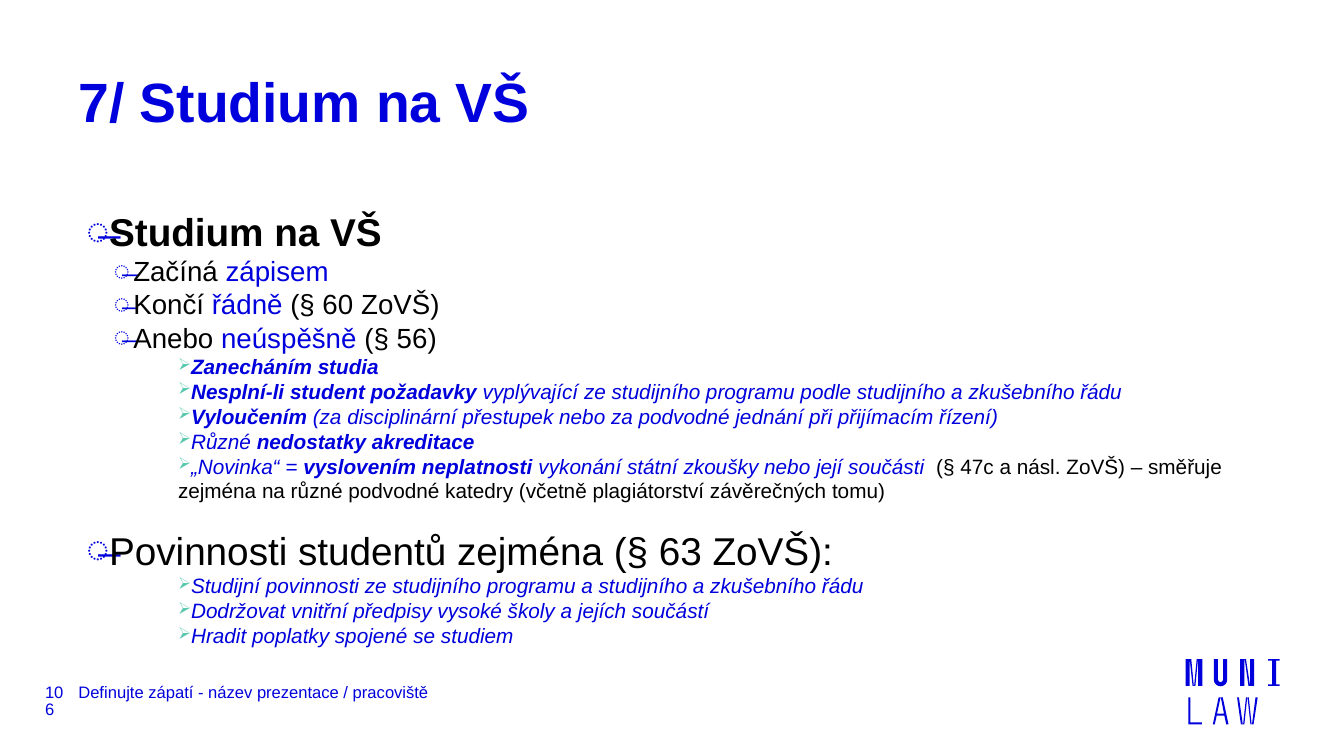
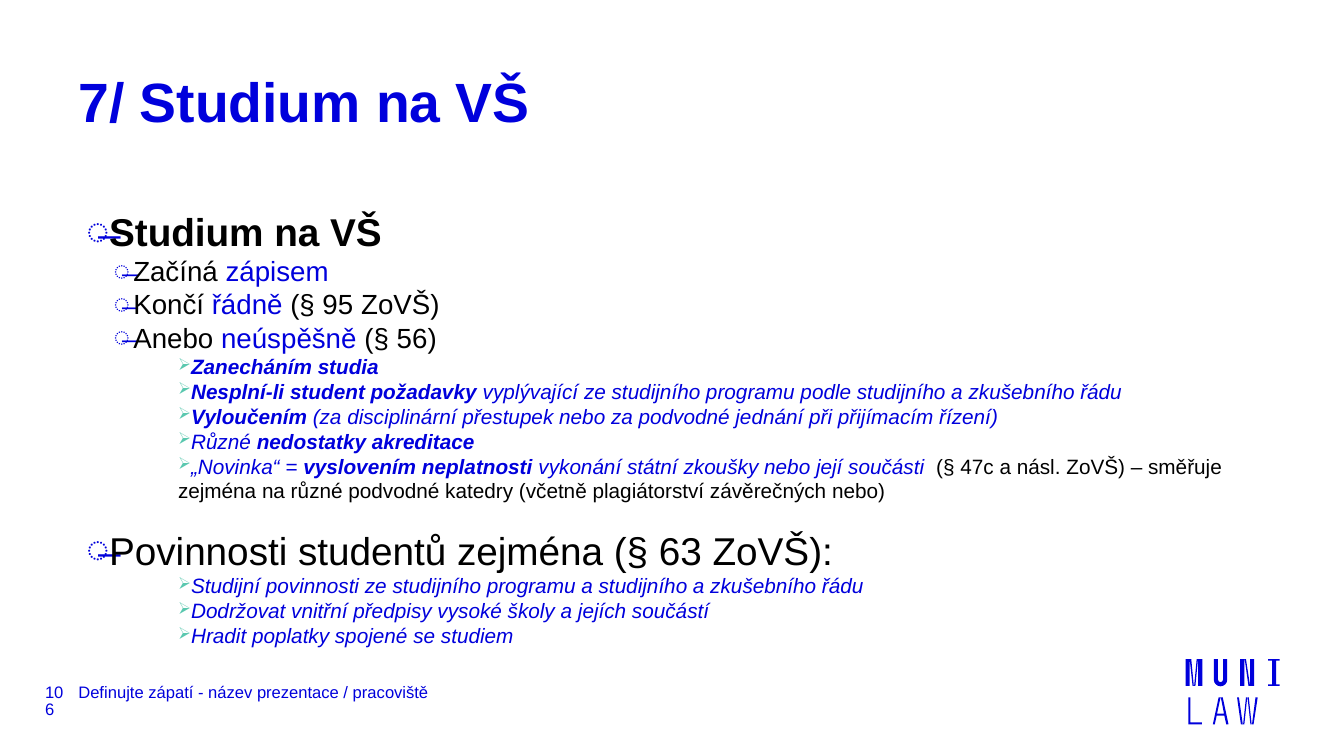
60: 60 -> 95 (338, 306)
závěrečných tomu: tomu -> nebo (858, 492)
